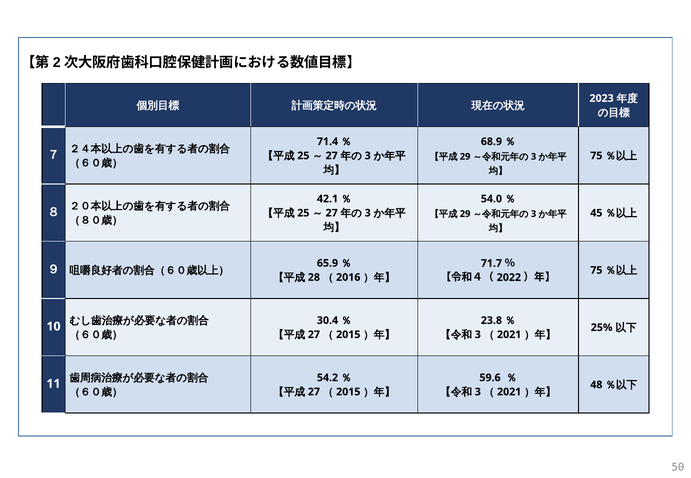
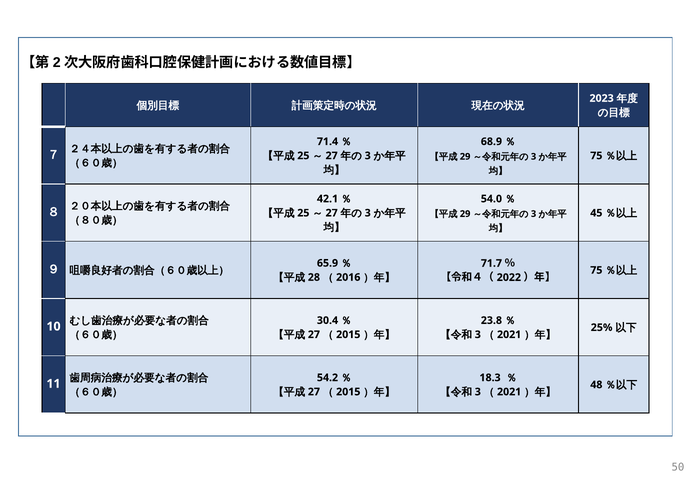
59.6: 59.6 -> 18.3 (490, 378)
